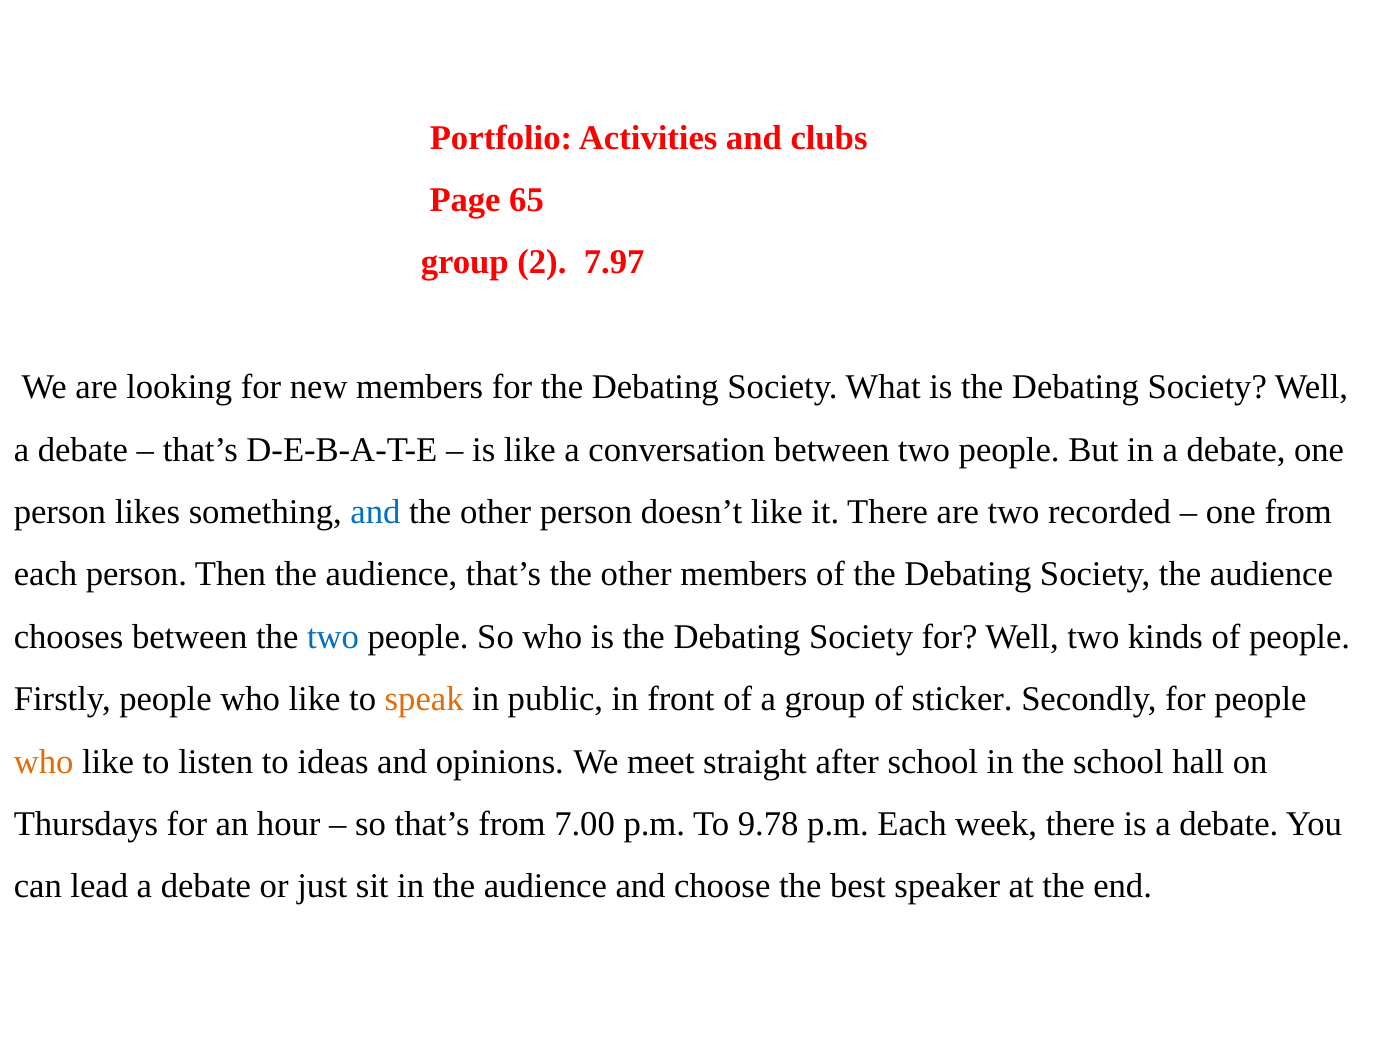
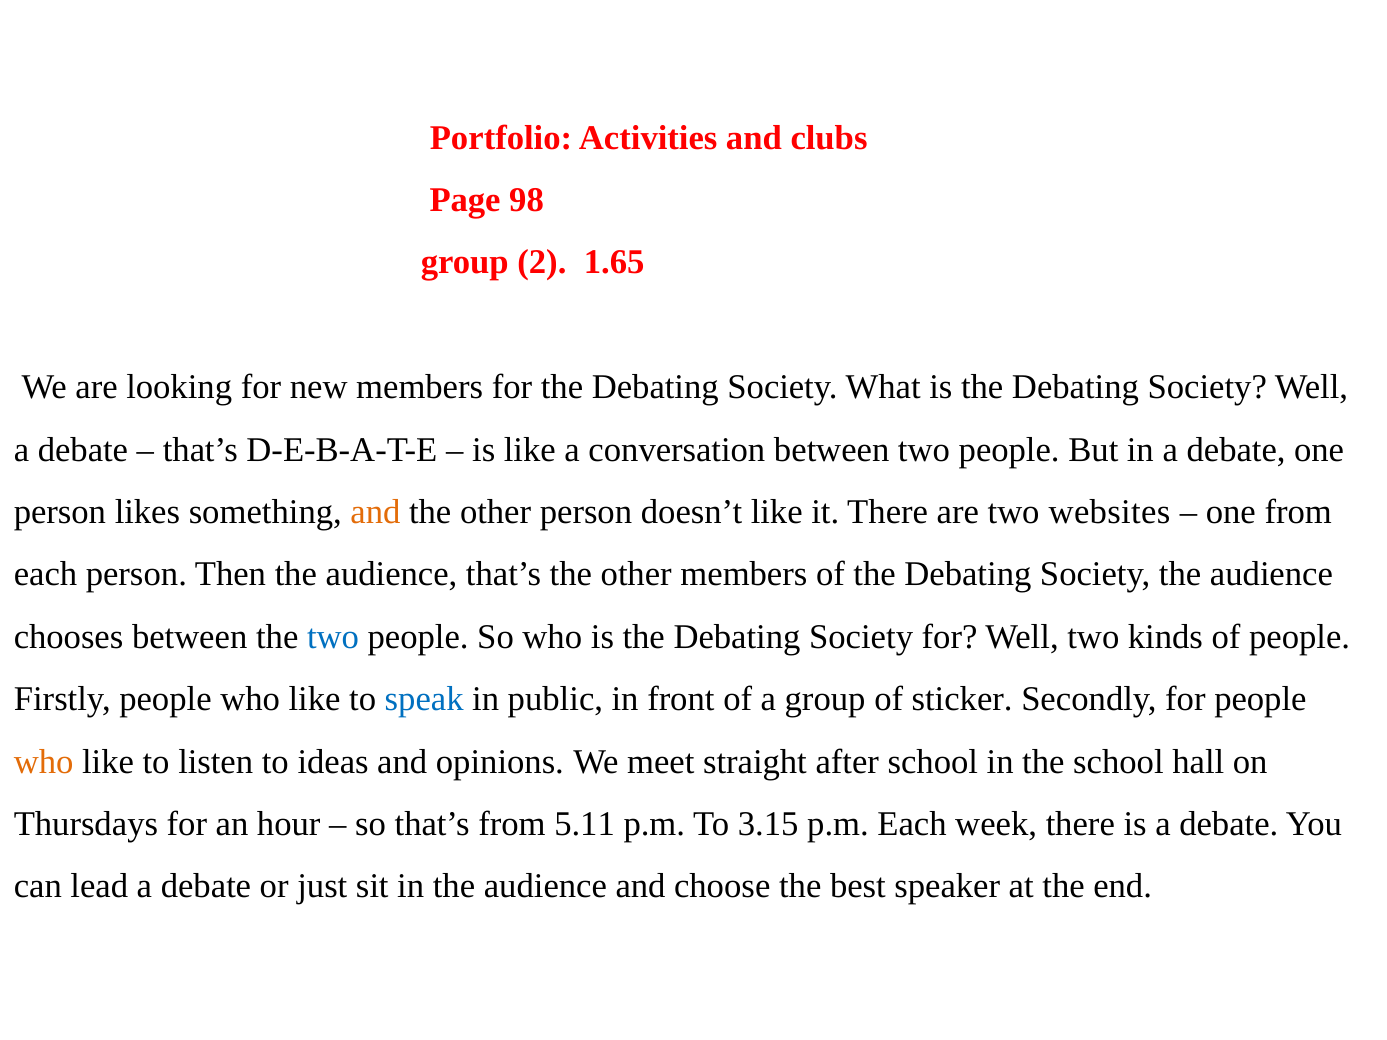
65: 65 -> 98 (527, 200)
7.97: 7.97 -> 1.65 (614, 262)
and colour: blue -> orange (375, 512)
recorded: recorded -> websites (1109, 512)
speak colour: orange -> blue (424, 699)
7.00: 7.00 -> 5.11 (585, 824)
9.78: 9.78 -> 3.15 (768, 824)
